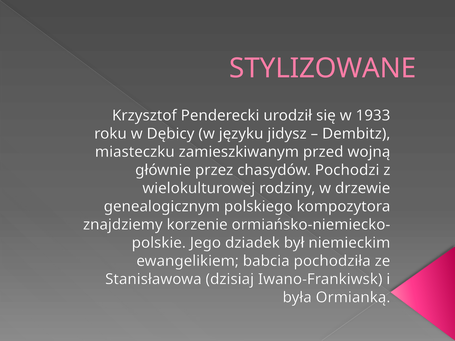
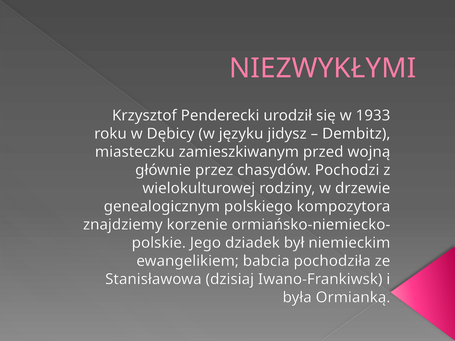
STYLIZOWANE: STYLIZOWANE -> NIEZWYKŁYMI (323, 68)
